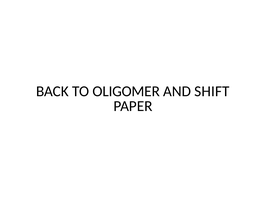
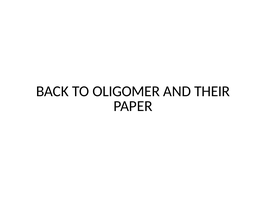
SHIFT: SHIFT -> THEIR (212, 91)
